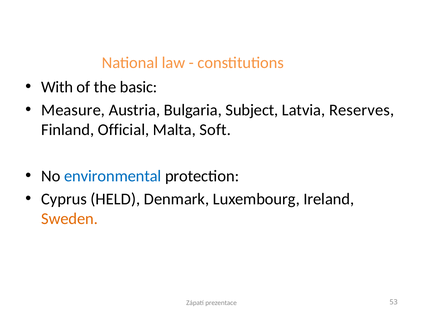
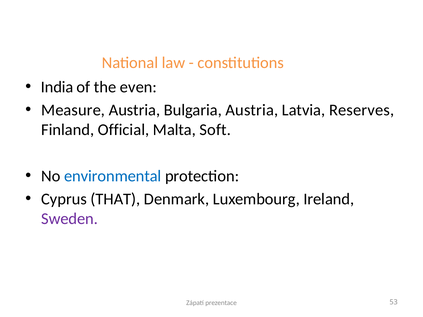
With: With -> India (57, 87)
basic: basic -> even (139, 87)
Bulgaria Subject: Subject -> Austria (252, 110)
HELD: HELD -> THAT (115, 199)
Sweden colour: orange -> purple (70, 219)
